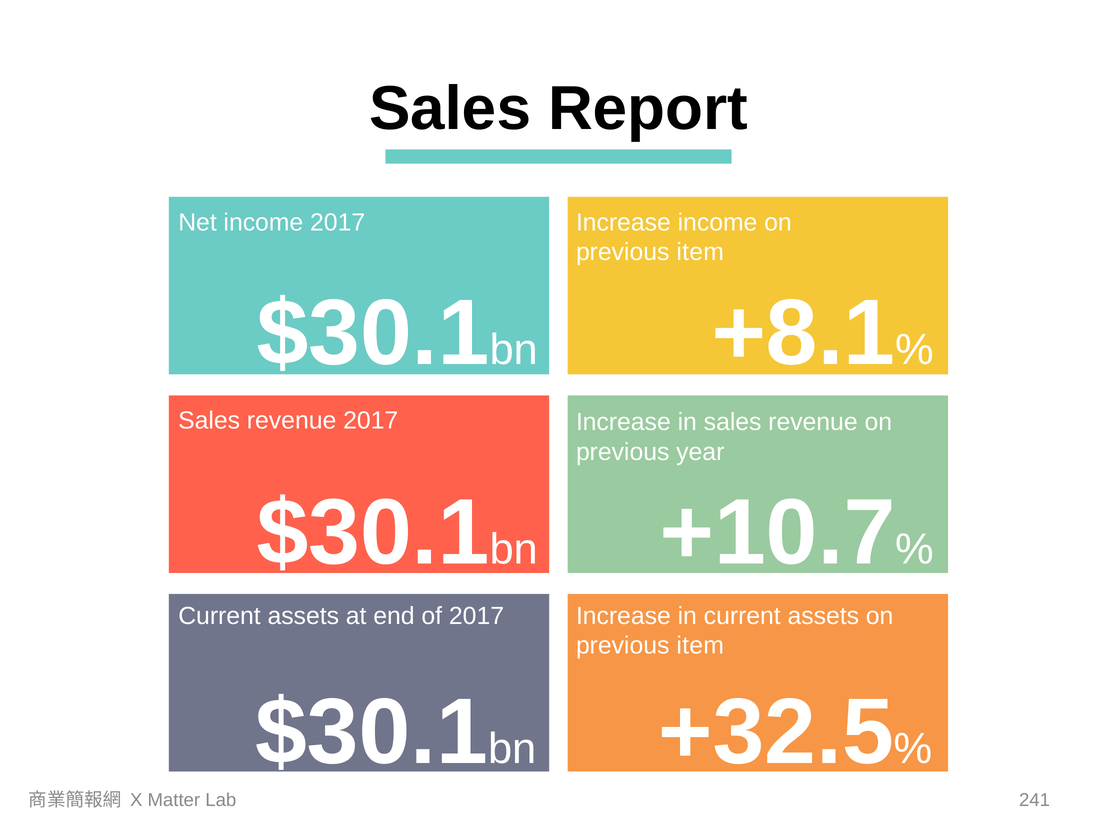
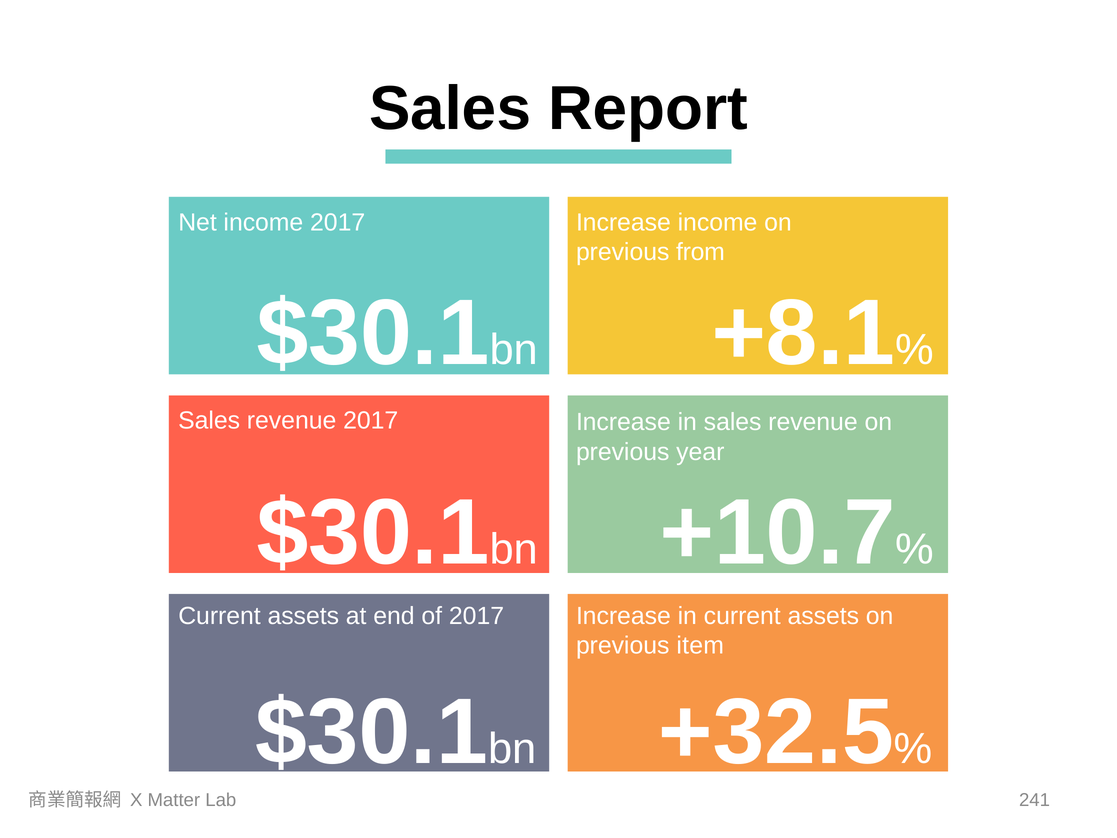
item: item -> from (700, 252)
